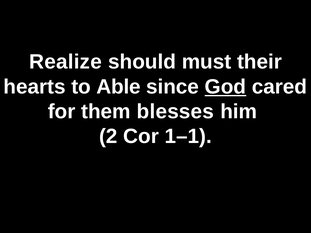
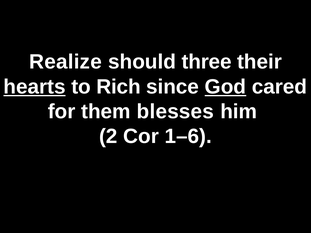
must: must -> three (207, 62)
hearts underline: none -> present (34, 87)
Able: Able -> Rich (119, 87)
1–1: 1–1 -> 1–6 (188, 137)
